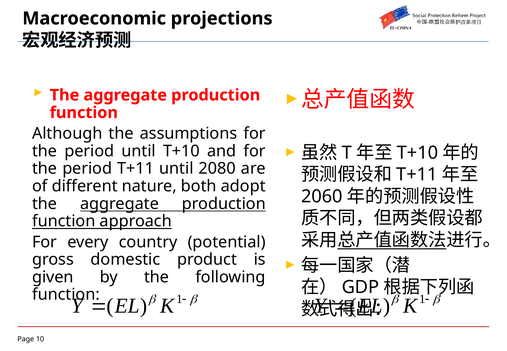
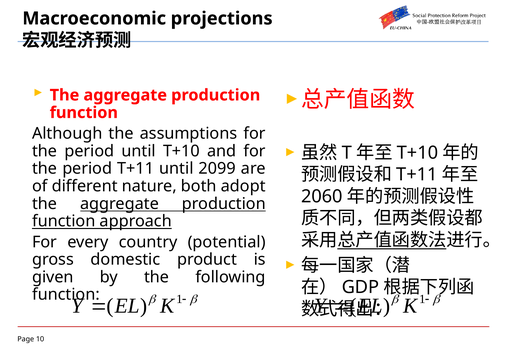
2080: 2080 -> 2099 (217, 169)
